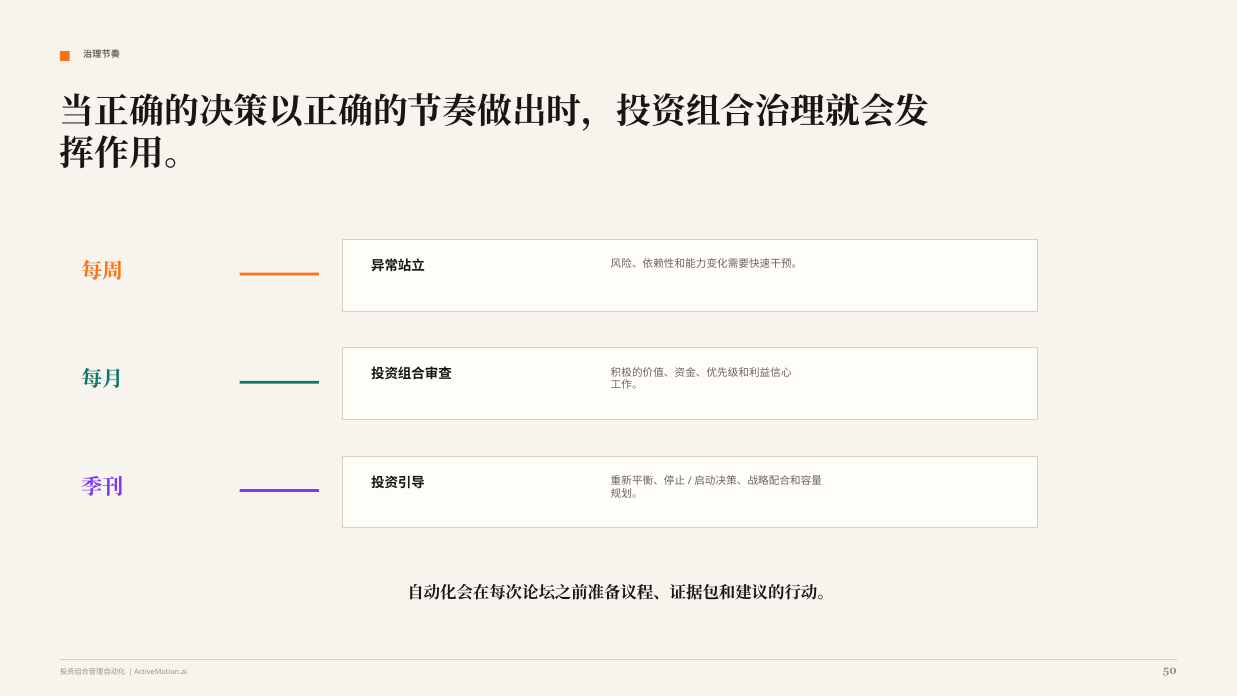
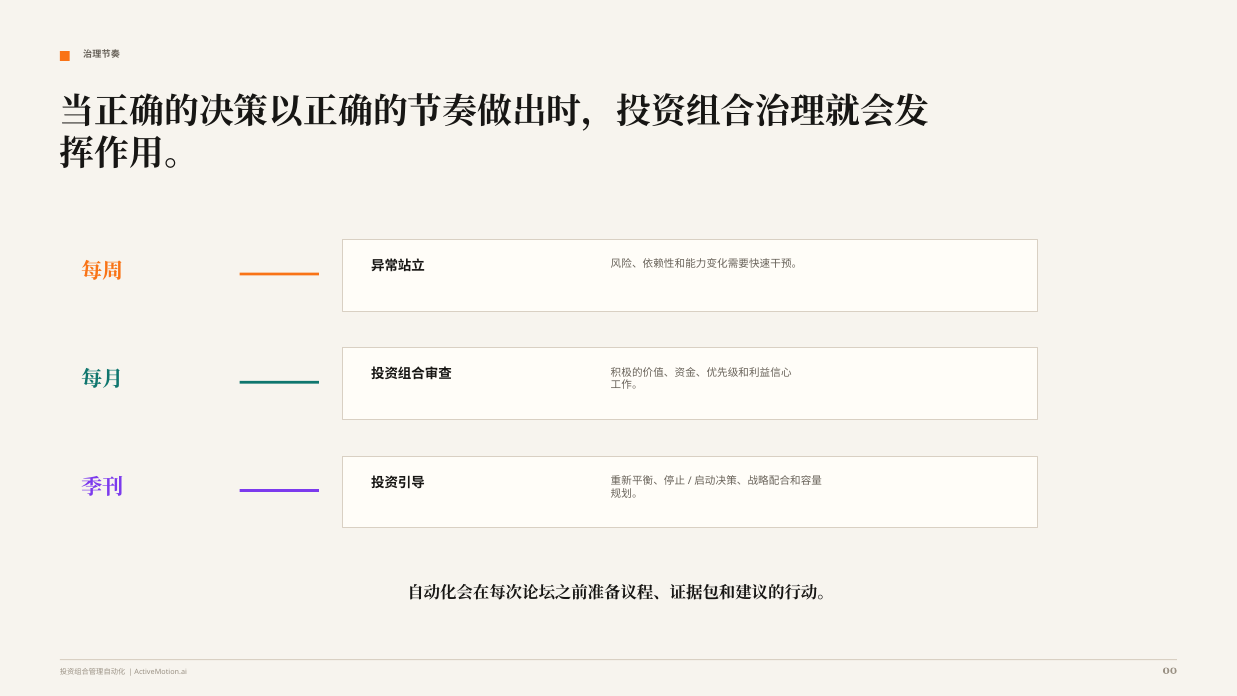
50: 50 -> 00 (1170, 670)
